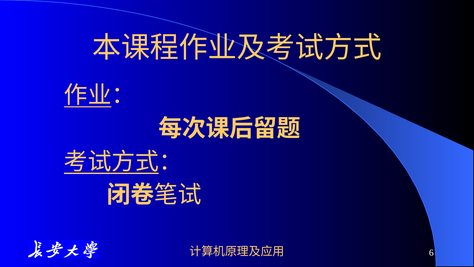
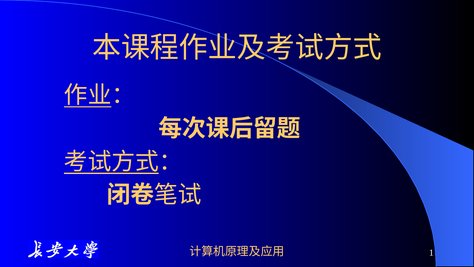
6: 6 -> 1 (431, 252)
